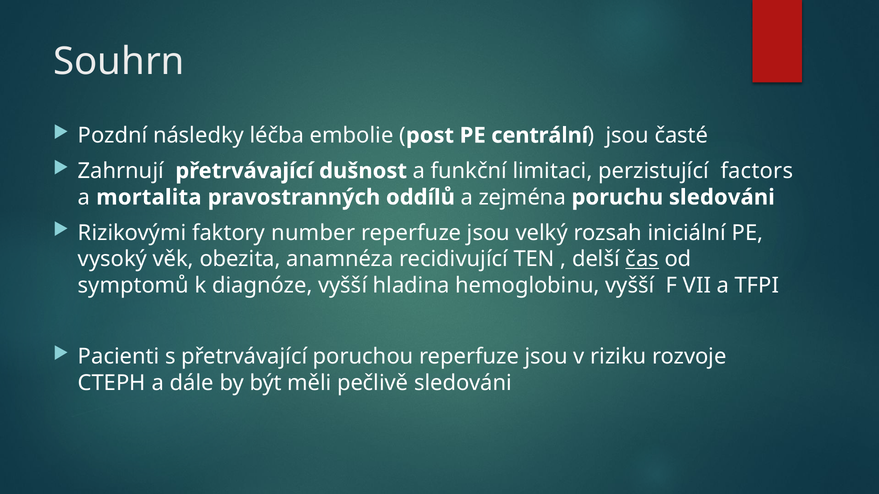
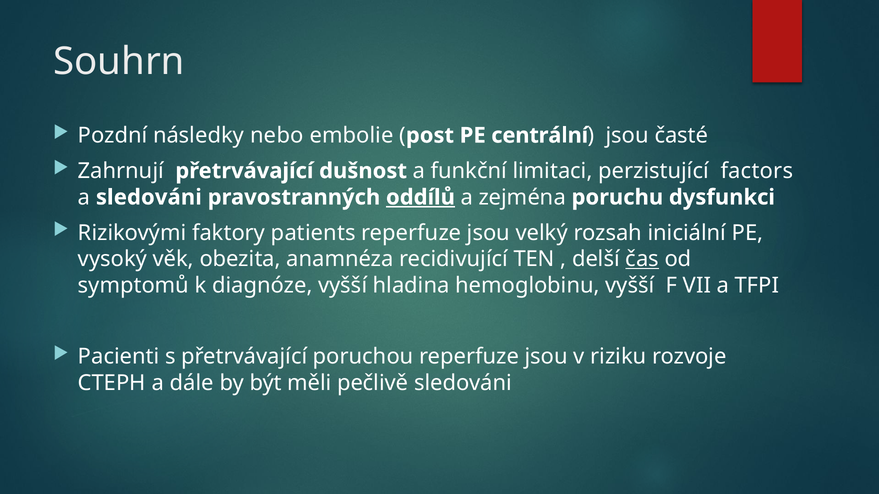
léčba: léčba -> nebo (277, 136)
a mortalita: mortalita -> sledováni (149, 197)
oddílů underline: none -> present (420, 197)
poruchu sledováni: sledováni -> dysfunkci (722, 197)
number: number -> patients (313, 233)
